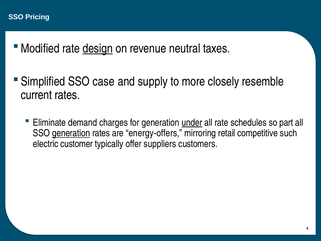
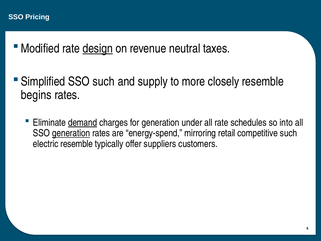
SSO case: case -> such (104, 82)
current: current -> begins (36, 95)
demand underline: none -> present (83, 123)
under underline: present -> none (192, 123)
part: part -> into (286, 123)
energy-offers: energy-offers -> energy-spend (154, 133)
electric customer: customer -> resemble (77, 144)
